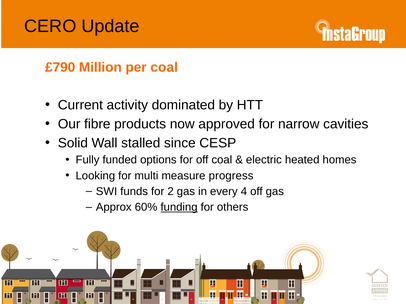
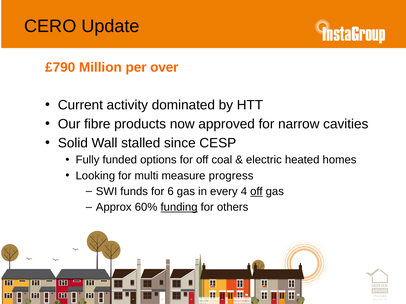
per coal: coal -> over (164, 67)
2: 2 -> 6 (171, 192)
off underline: none -> present (256, 192)
